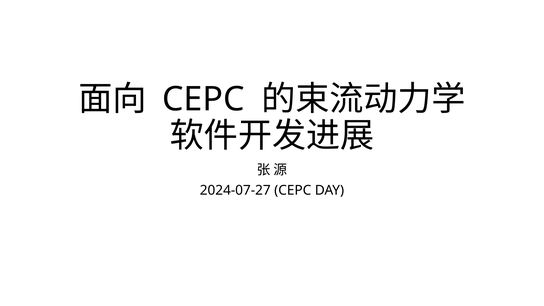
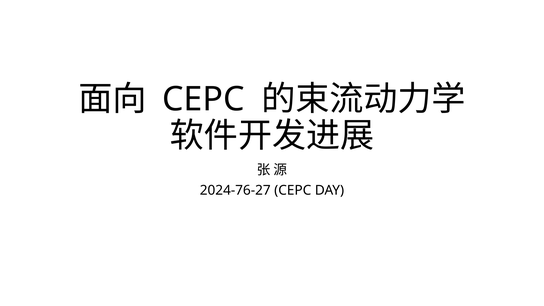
2024-07-27: 2024-07-27 -> 2024-76-27 (235, 190)
